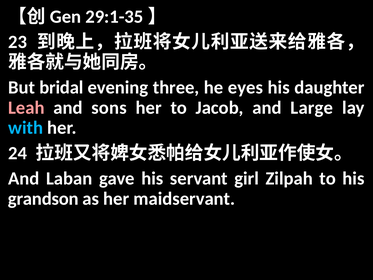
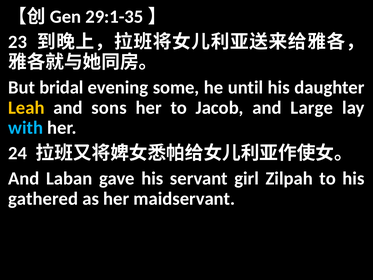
three: three -> some (176, 87)
eyes: eyes -> until (245, 87)
Leah colour: pink -> yellow (26, 108)
grandson: grandson -> gathered (43, 198)
